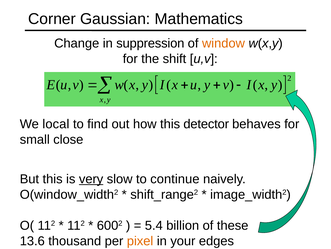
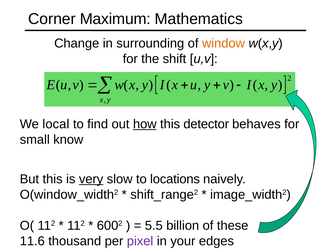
Gaussian: Gaussian -> Maximum (115, 19)
suppression: suppression -> surrounding (150, 43)
how underline: none -> present (145, 124)
close: close -> know (68, 139)
continue: continue -> locations (175, 179)
5.4: 5.4 -> 5.5 (154, 225)
13.6: 13.6 -> 11.6 (32, 240)
pixel colour: orange -> purple (140, 240)
